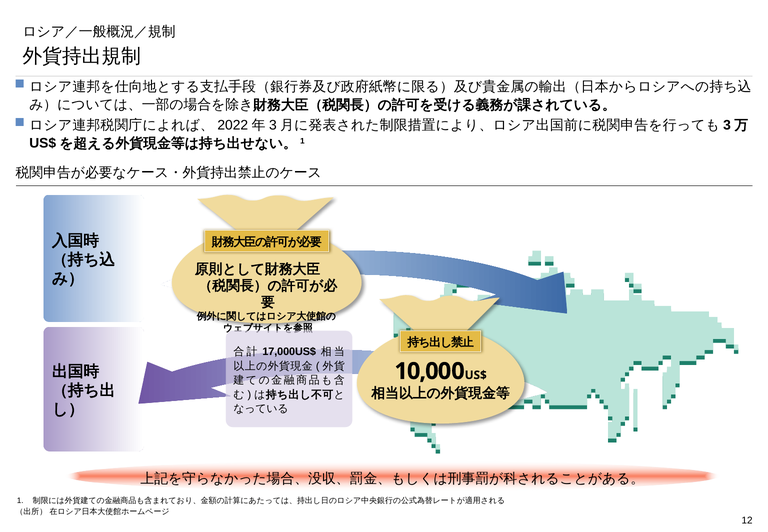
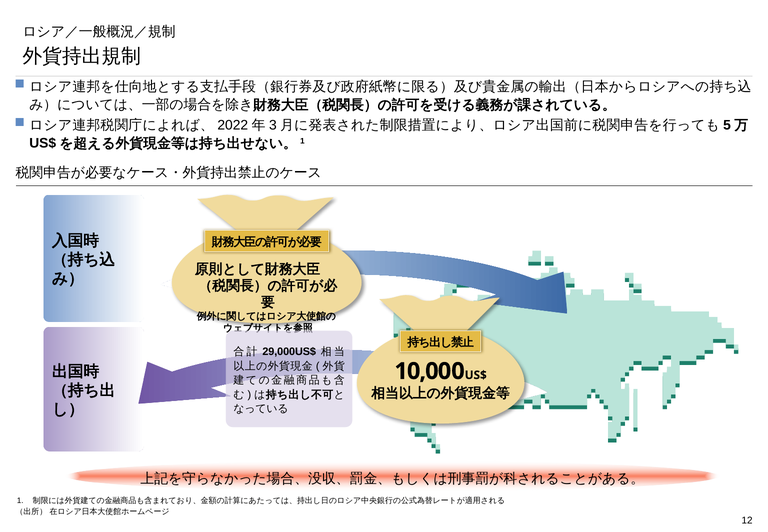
3: 3 -> 5 (727, 125)
17,000US$: 17,000US$ -> 29,000US$ (289, 351)
